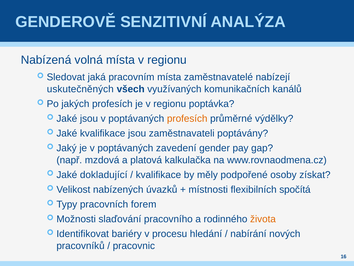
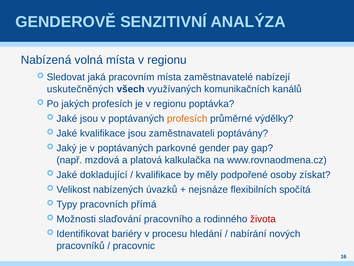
zavedení: zavedení -> parkovné (176, 148)
místnosti: místnosti -> nejsnáze (208, 189)
forem: forem -> přímá (144, 204)
života colour: orange -> red (263, 219)
